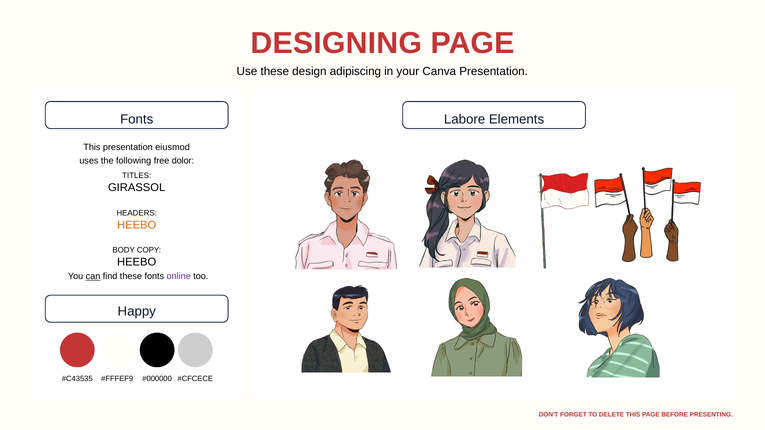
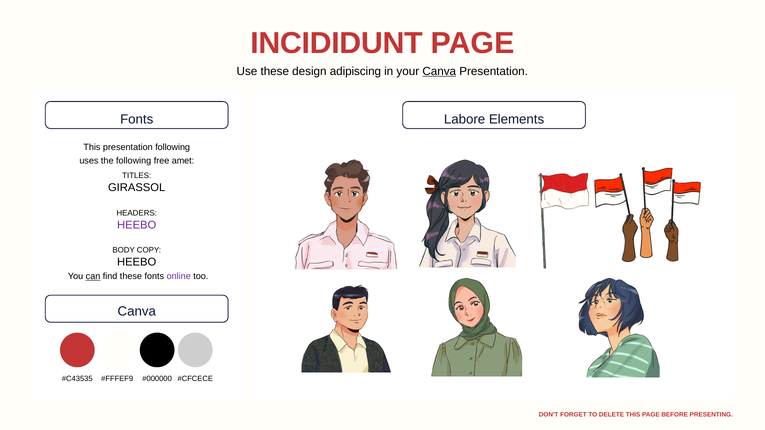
DESIGNING: DESIGNING -> INCIDIDUNT (336, 43)
Canva underline: none -> present (439, 71)
presentation eiusmod: eiusmod -> following (173, 147)
dolor: dolor -> amet (183, 161)
HEEBO colour: orange -> purple (137, 225)
Happy: Happy -> Canva (137, 312)
